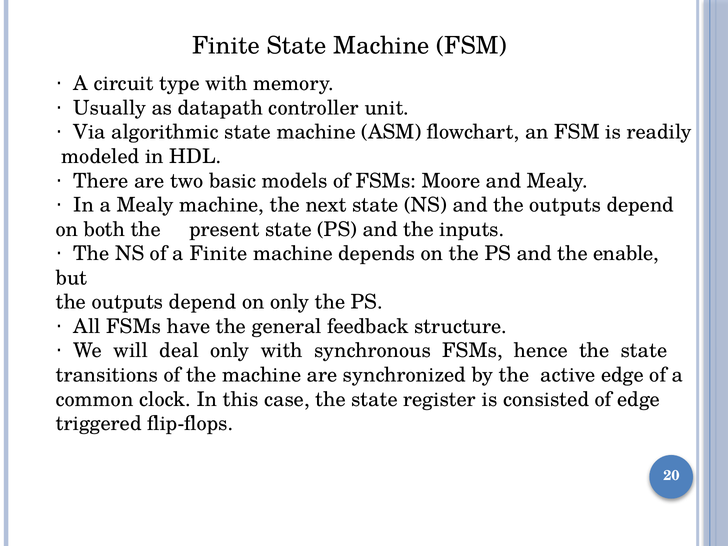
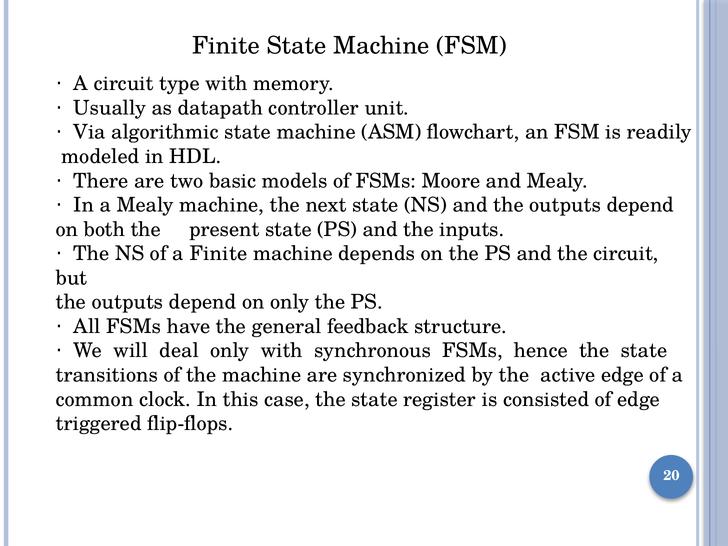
the enable: enable -> circuit (626, 254)
